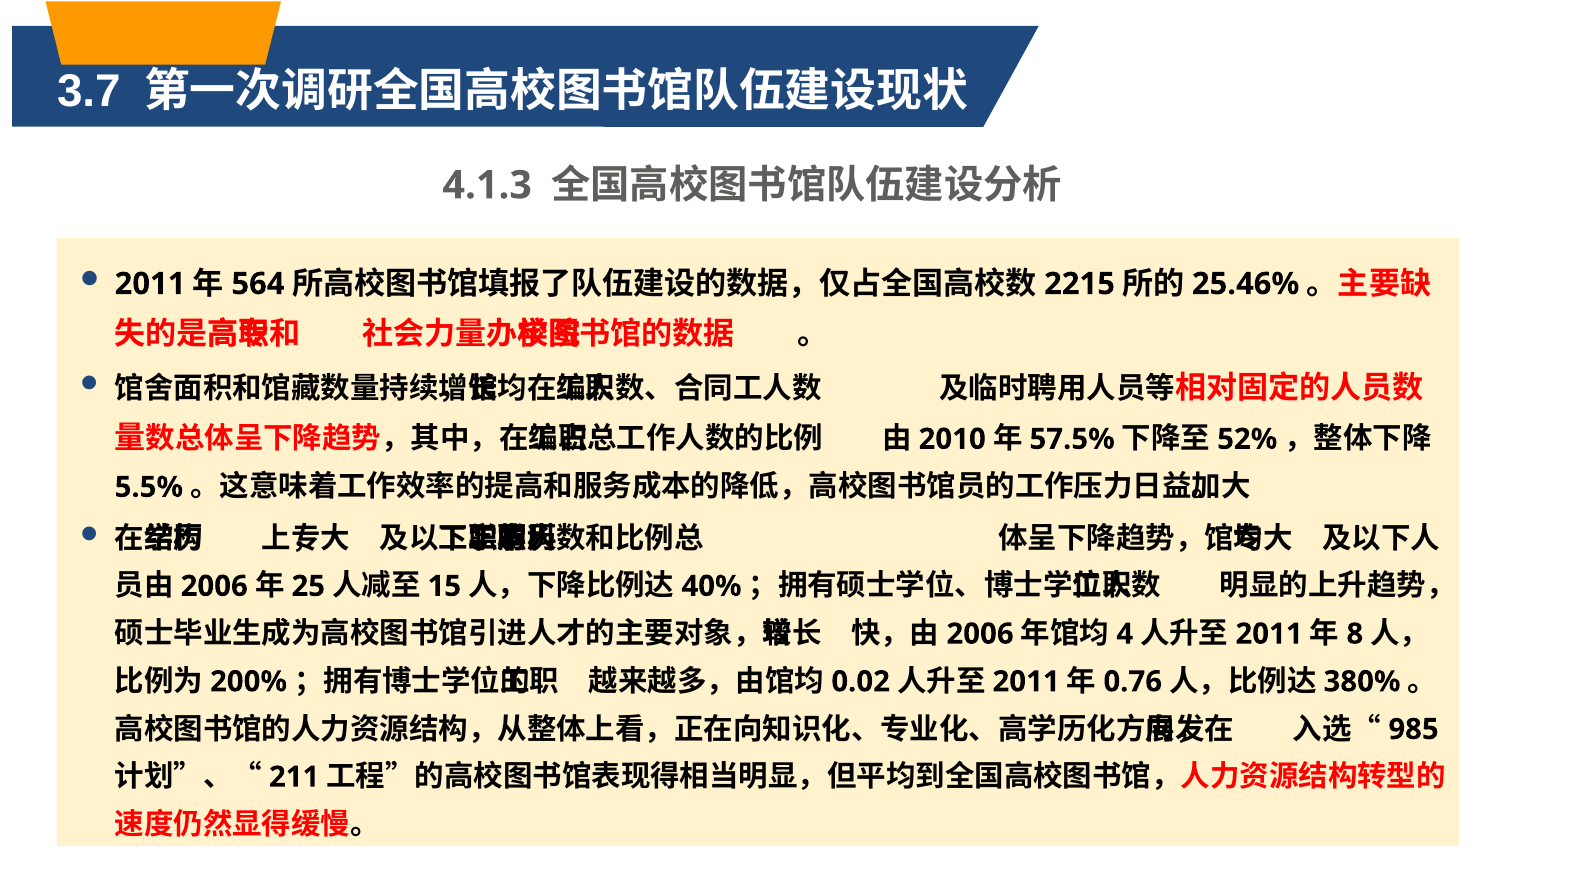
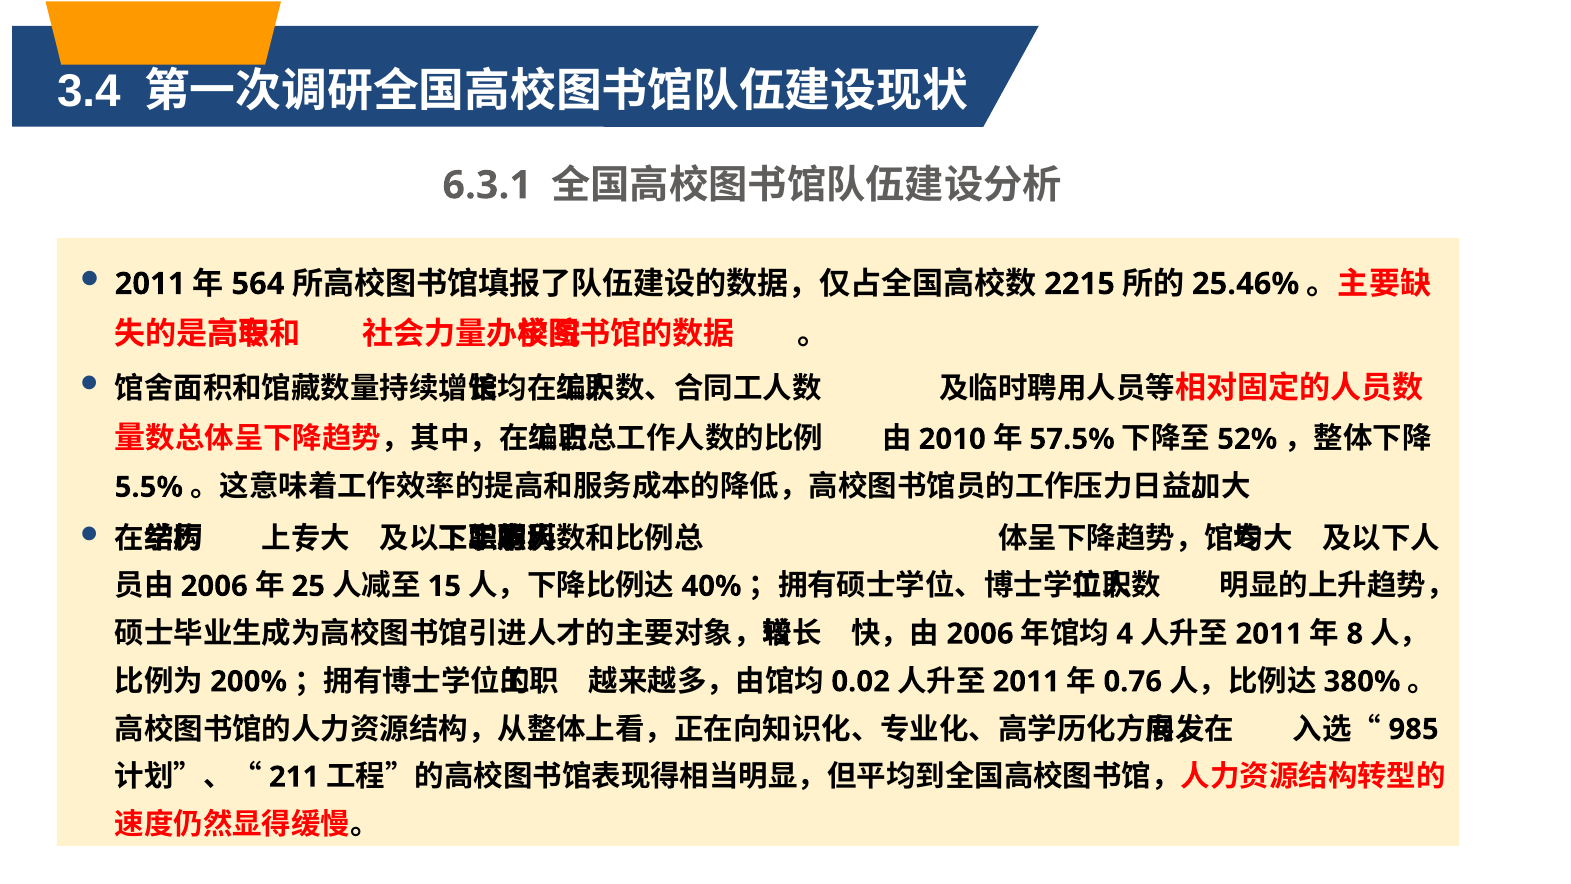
3.7: 3.7 -> 3.4 (89, 91)
4.1.3: 4.1.3 -> 6.3.1 (487, 185)
